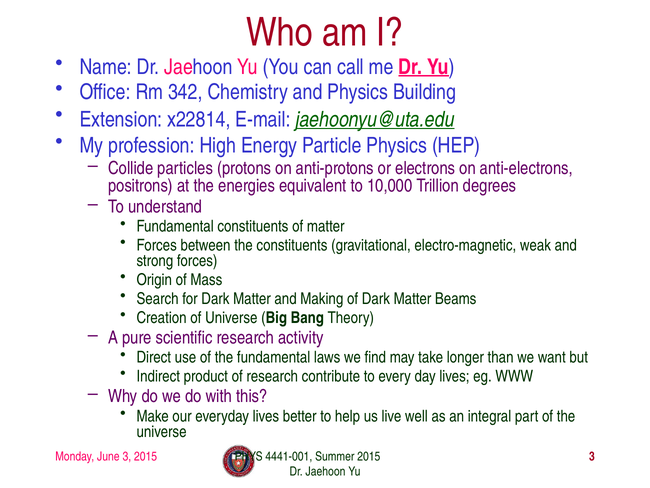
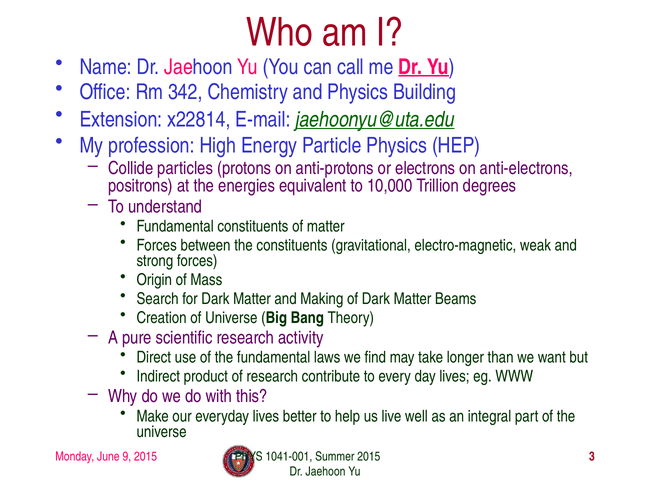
June 3: 3 -> 9 (127, 456)
4441-001: 4441-001 -> 1041-001 (289, 456)
